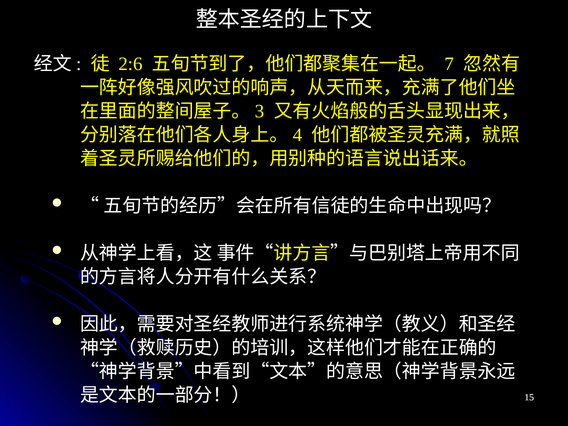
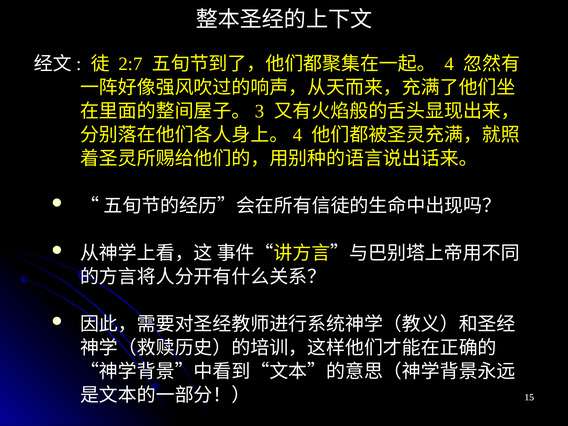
2:6: 2:6 -> 2:7 (130, 64)
7: 7 -> 4 (449, 64)
